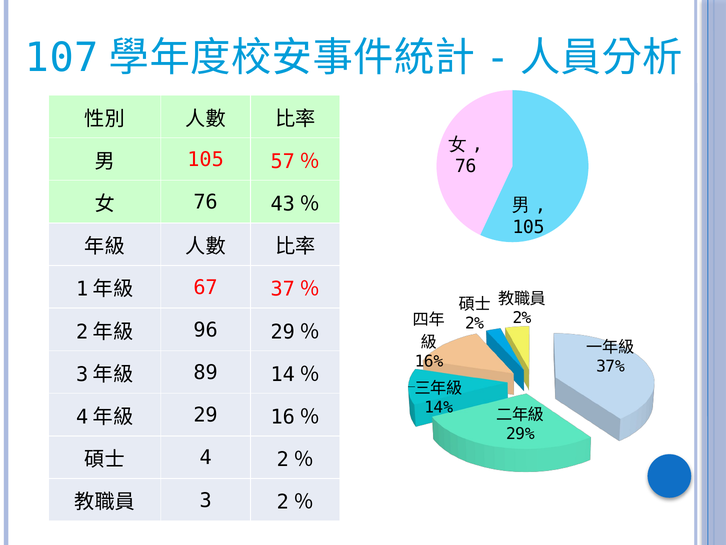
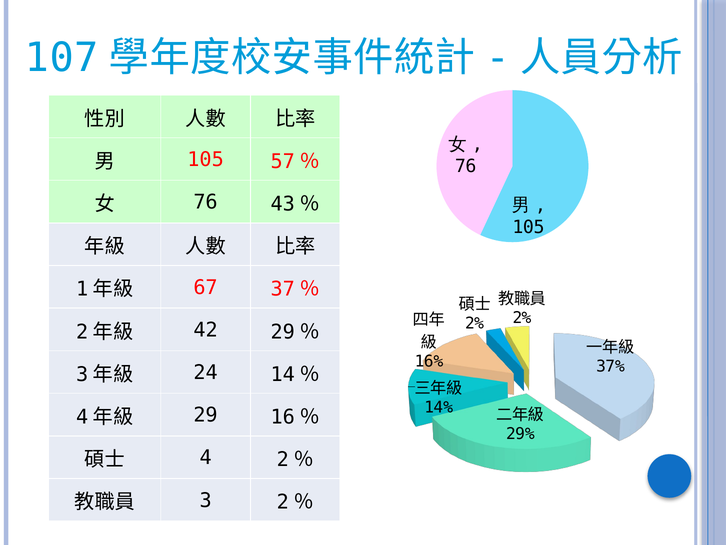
96: 96 -> 42 (206, 330)
89: 89 -> 24 (206, 372)
